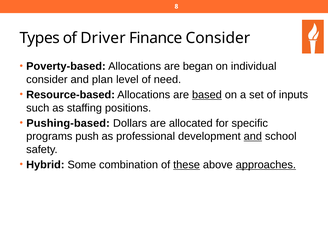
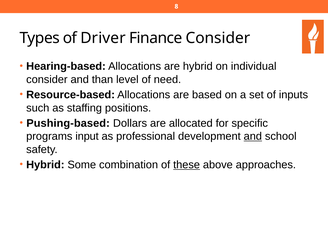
Poverty-based: Poverty-based -> Hearing-based (66, 66)
are began: began -> hybrid (198, 66)
plan: plan -> than (102, 79)
based underline: present -> none (207, 95)
push: push -> input (87, 136)
approaches underline: present -> none (266, 165)
